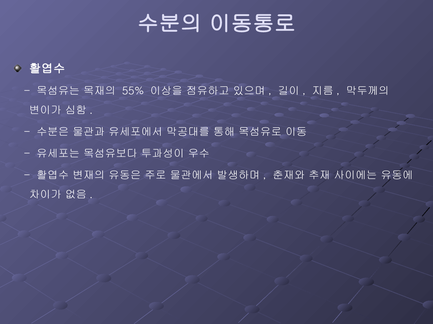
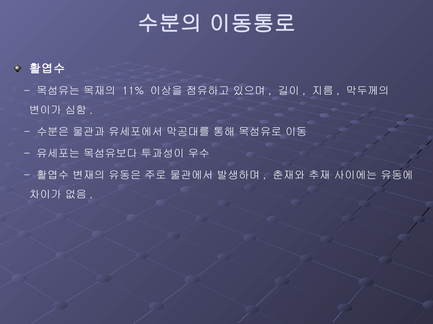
55%: 55% -> 11% (133, 91)
